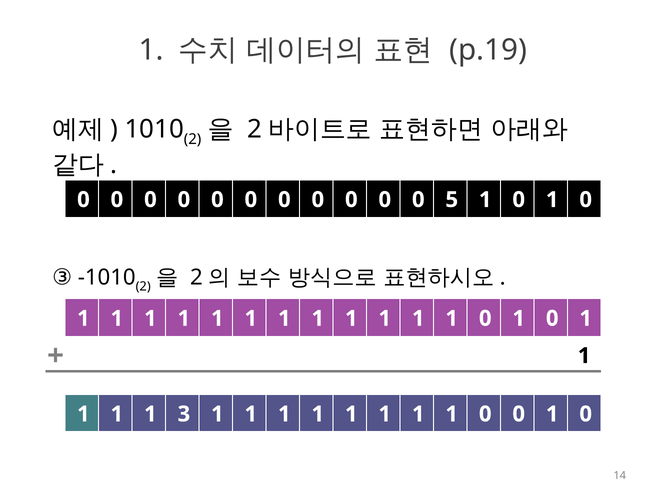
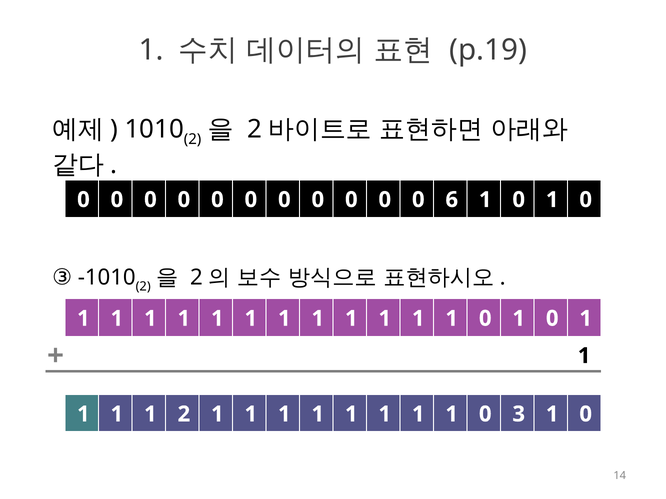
5: 5 -> 6 (452, 200)
1 3: 3 -> 2 (184, 415)
1 0 0: 0 -> 3 (519, 415)
